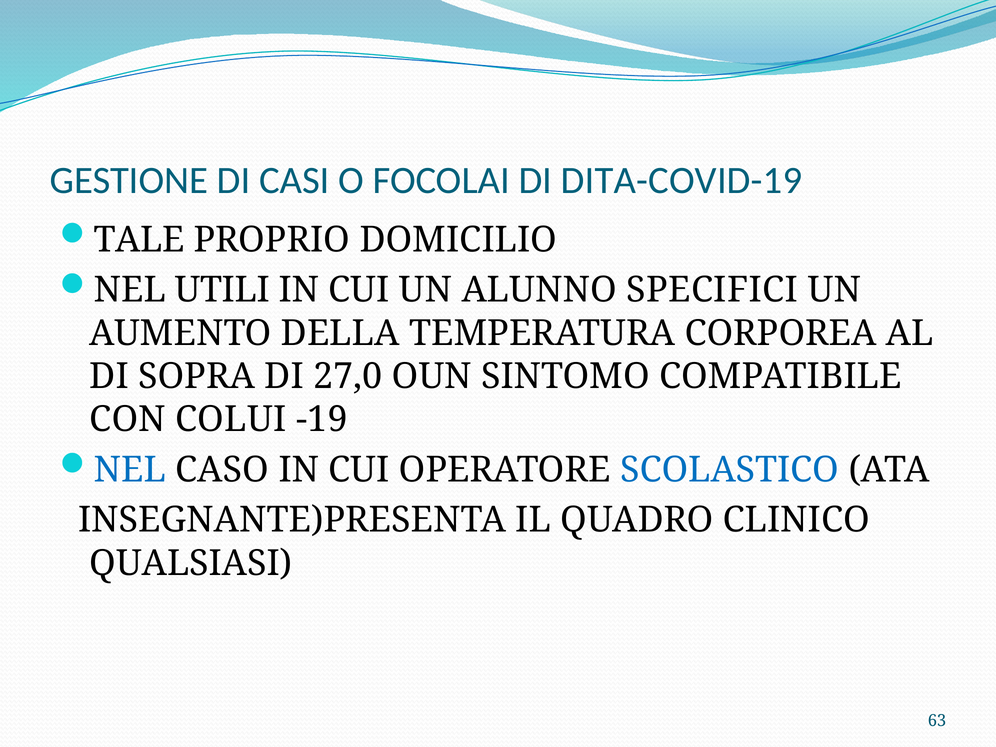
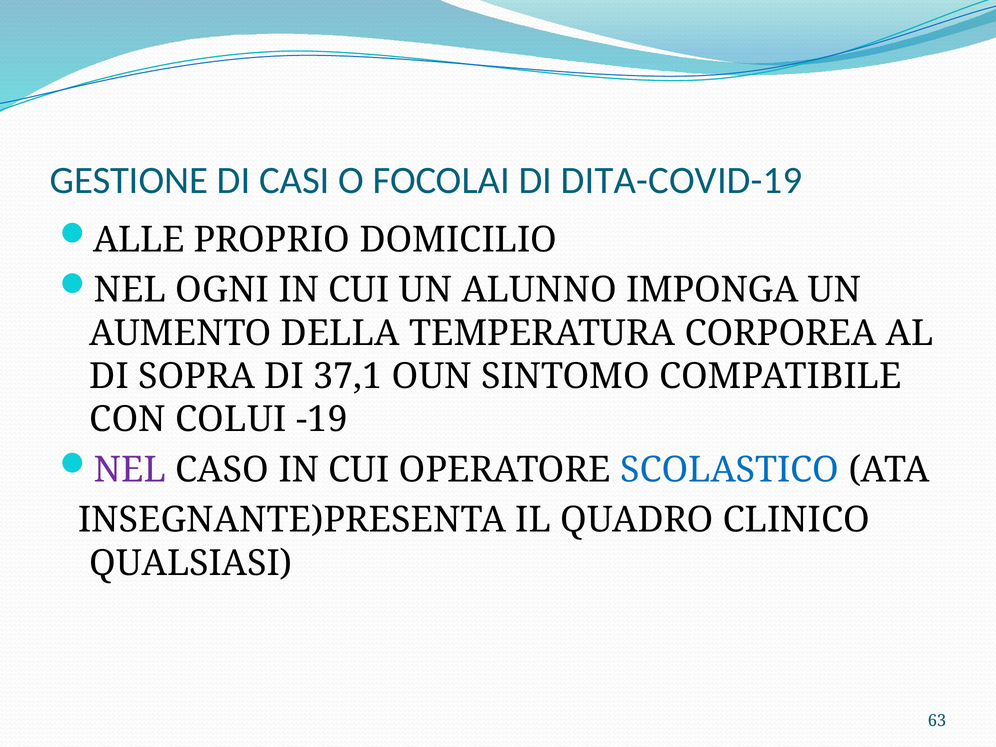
TALE: TALE -> ALLE (139, 240)
UTILI: UTILI -> OGNI (222, 290)
SPECIFICI: SPECIFICI -> IMPONGA (712, 290)
27,0: 27,0 -> 37,1 (348, 376)
NEL colour: blue -> purple (130, 470)
